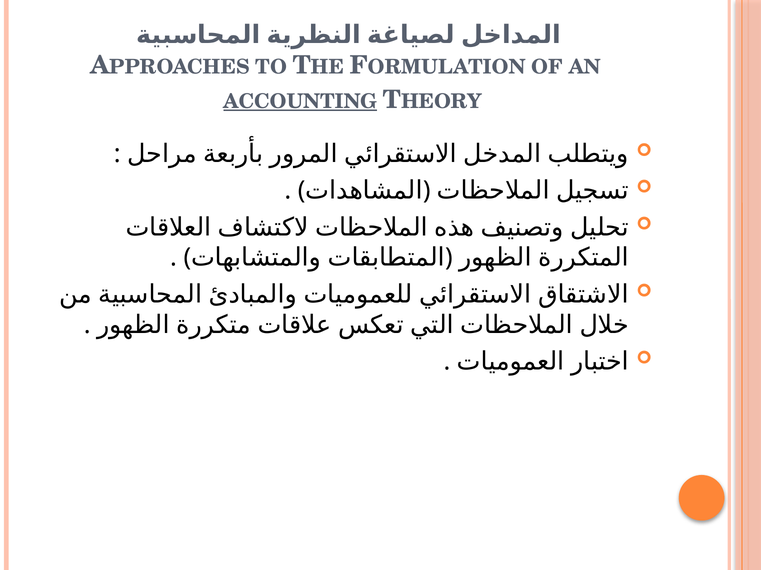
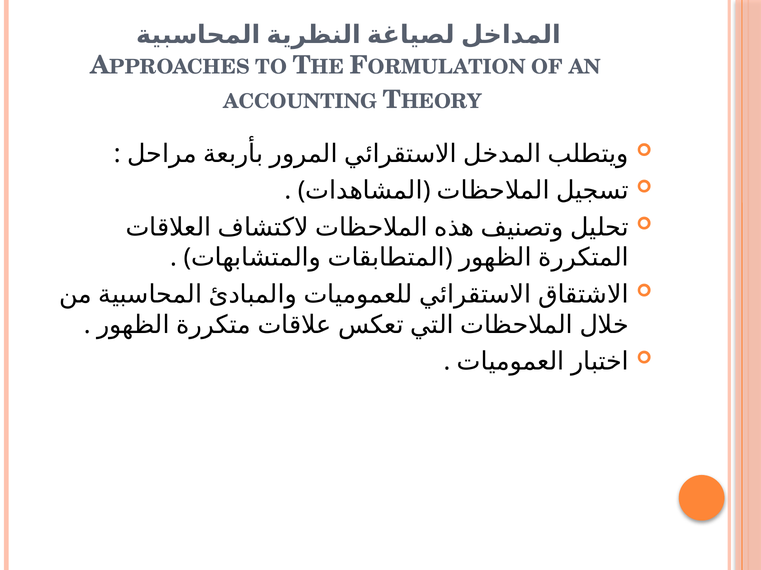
ACCOUNTING underline: present -> none (300, 102)
